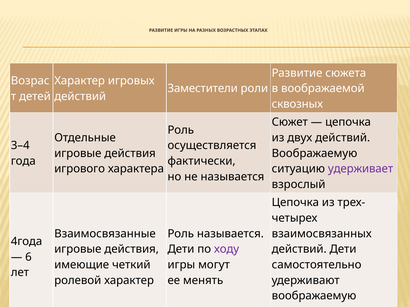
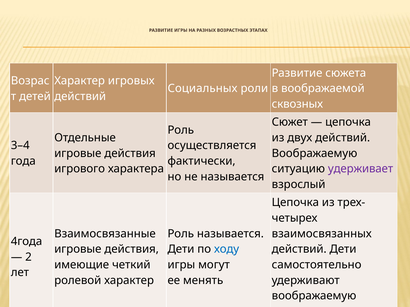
Заместители: Заместители -> Социальных (203, 89)
ходу colour: purple -> blue (227, 250)
6: 6 -> 2 (28, 257)
